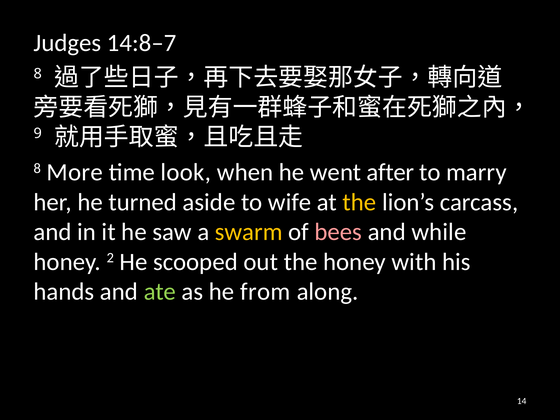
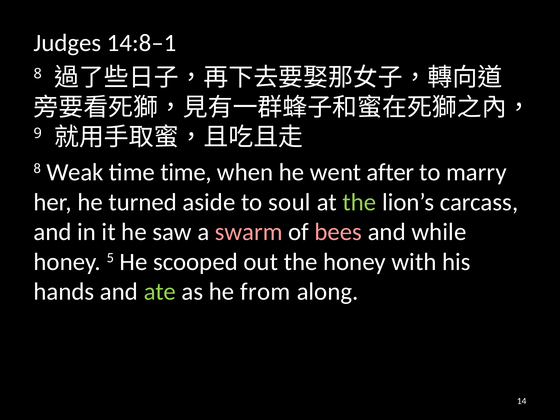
14:8–7: 14:8–7 -> 14:8–1 (142, 43)
More: More -> Weak (75, 172)
time look: look -> time (186, 172)
wife: wife -> soul (290, 202)
the colour: yellow -> light green (359, 202)
swarm colour: yellow -> pink (249, 232)
2: 2 -> 5 (110, 258)
